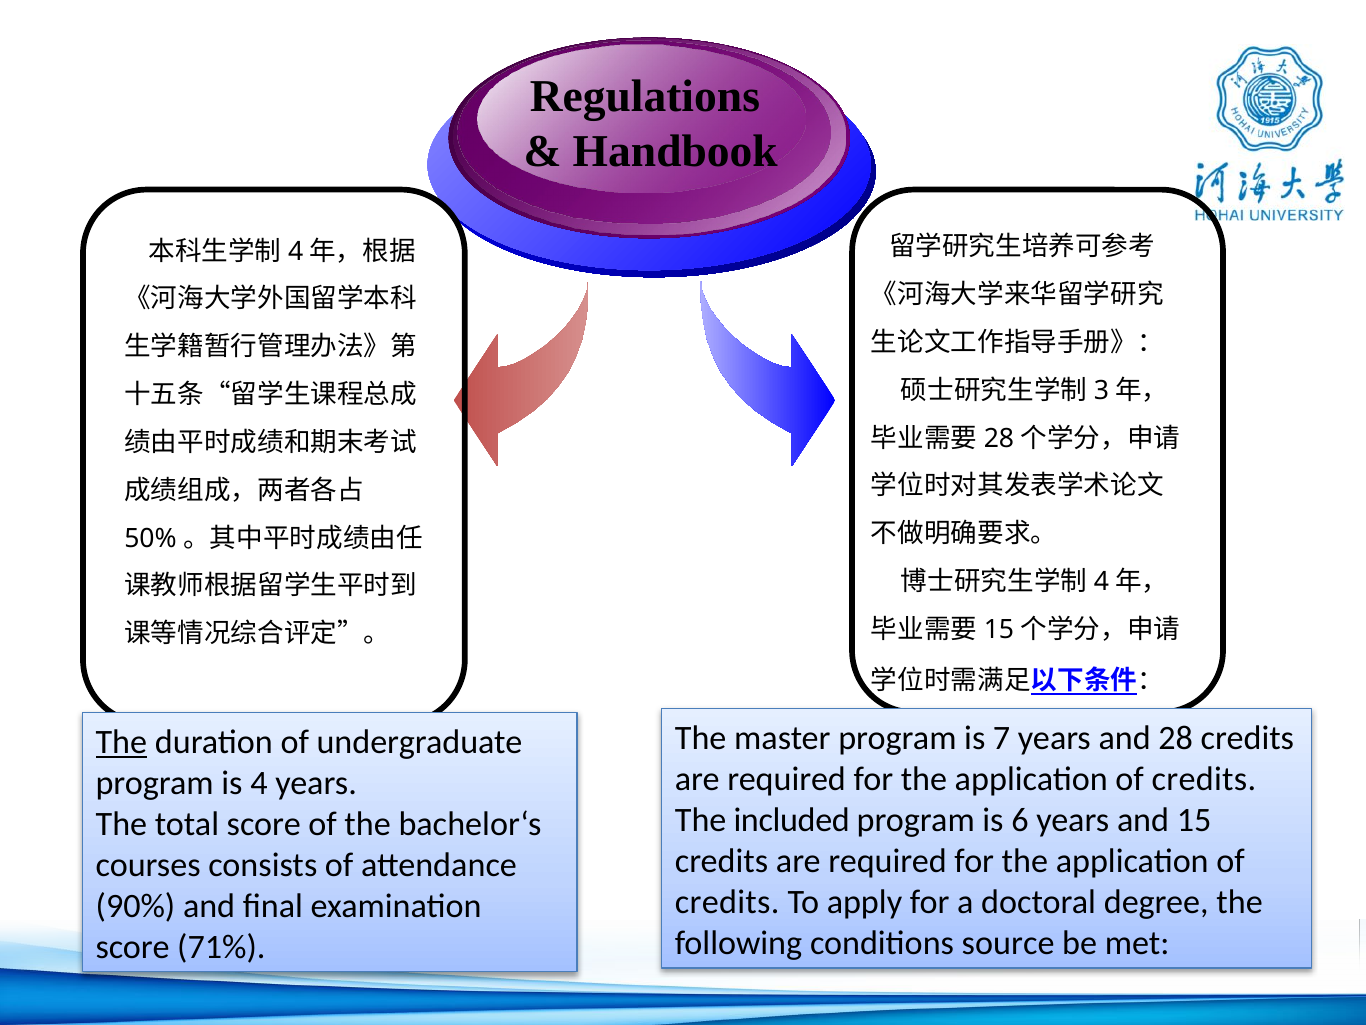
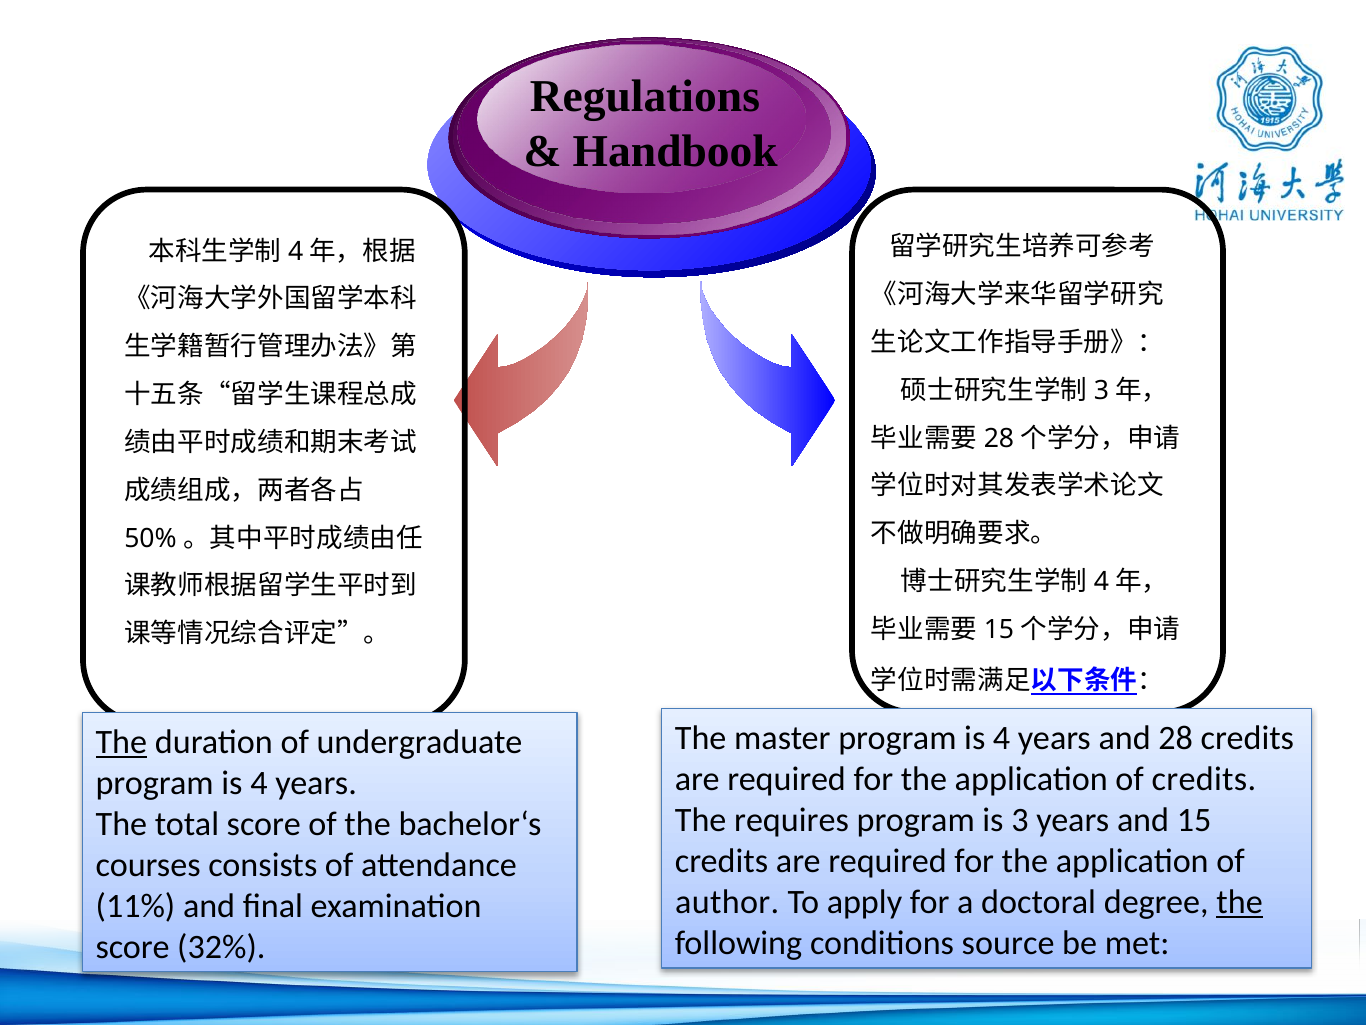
master program is 7: 7 -> 4 (1002, 738)
included: included -> requires (792, 820)
6: 6 -> 3 (1020, 820)
credits: credits -> author (727, 902)
the underline: none -> present (1240, 902)
90%: 90% -> 11% (135, 905)
71%: 71% -> 32% (221, 946)
